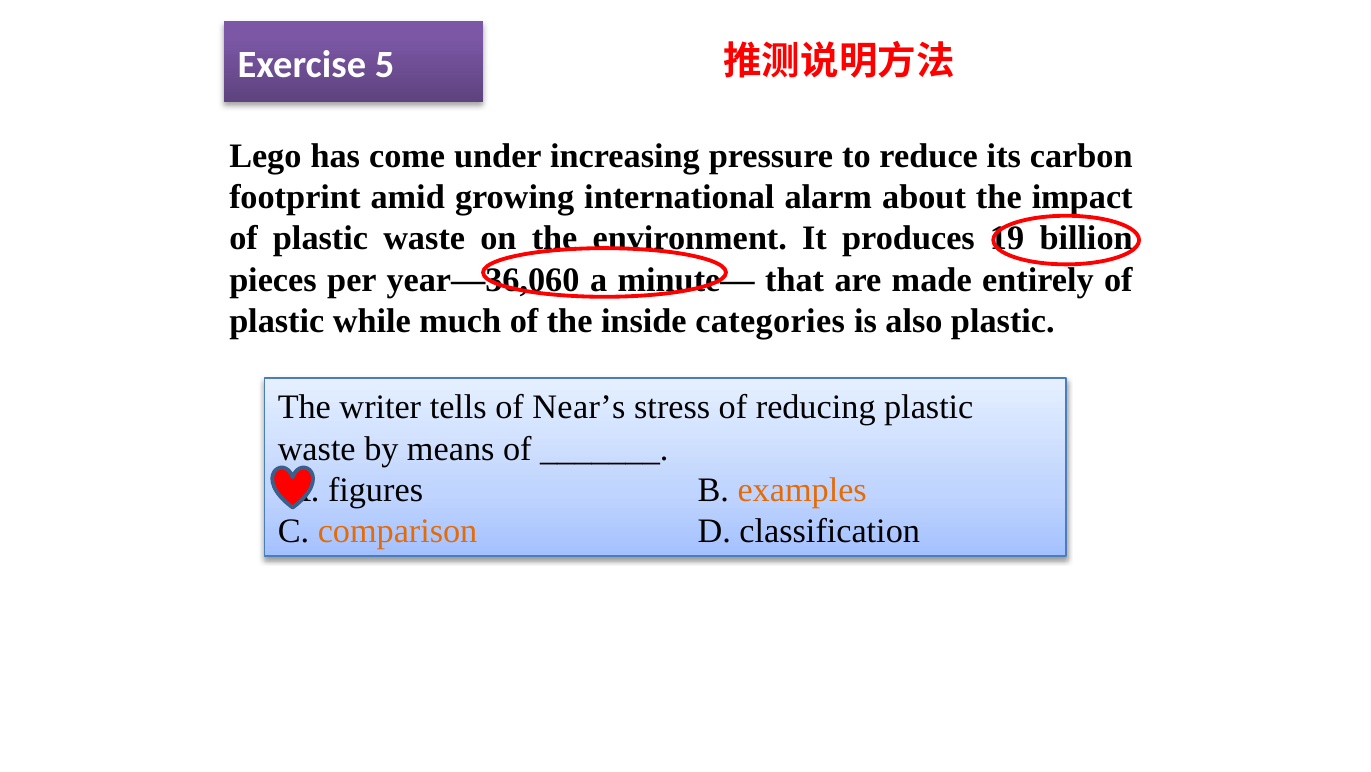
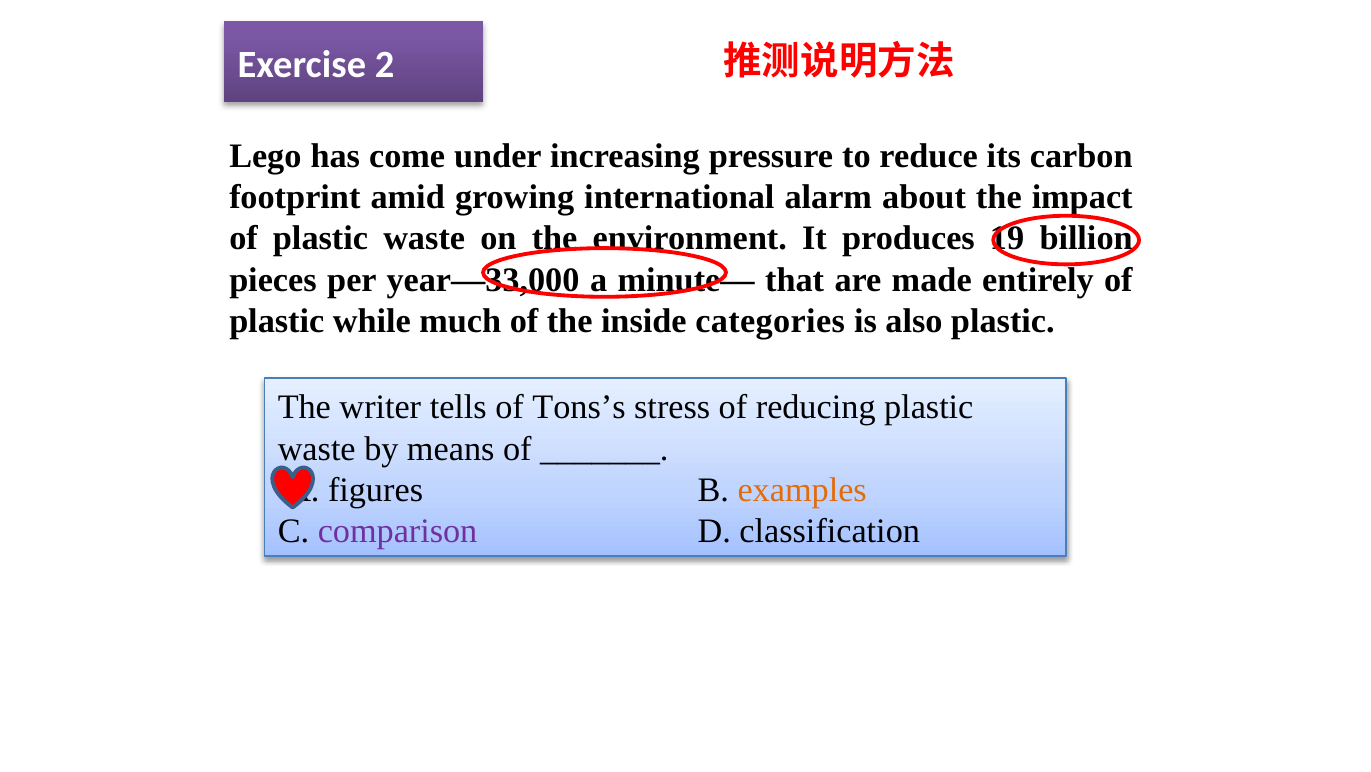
5: 5 -> 2 (385, 64)
year—36,060: year—36,060 -> year—33,000 (483, 280)
Near’s: Near’s -> Tons’s (579, 407)
comparison colour: orange -> purple (398, 531)
